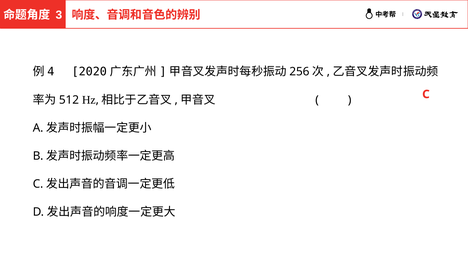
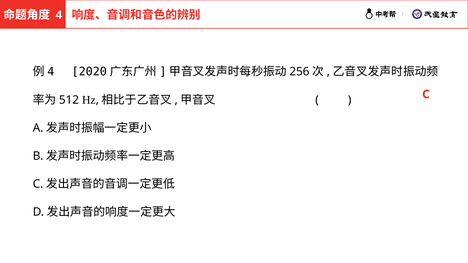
3: 3 -> 4 (59, 15)
